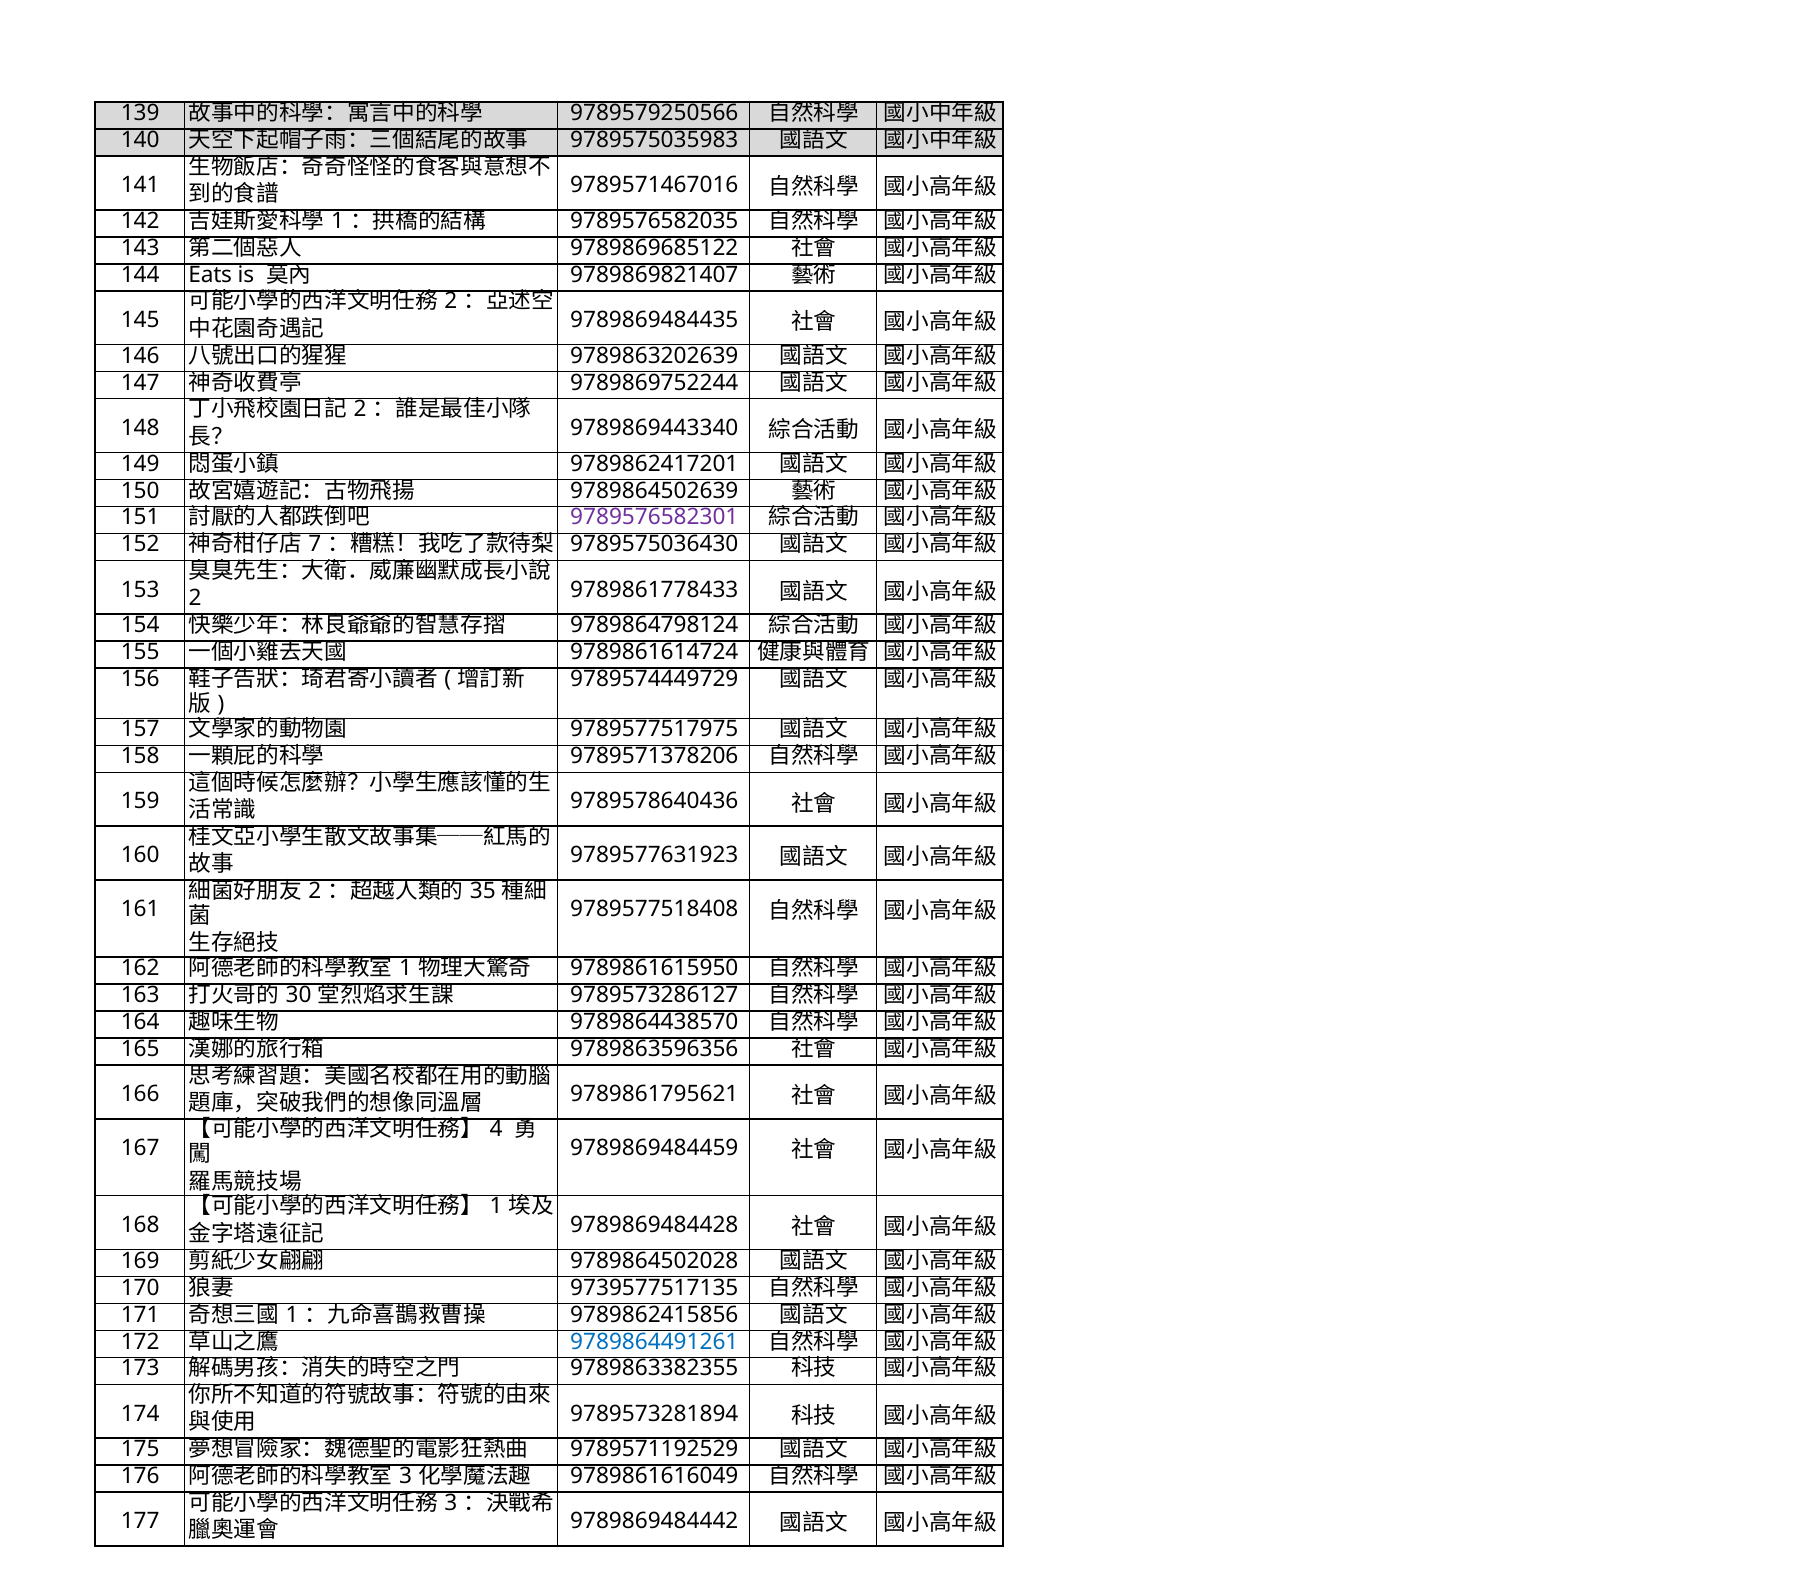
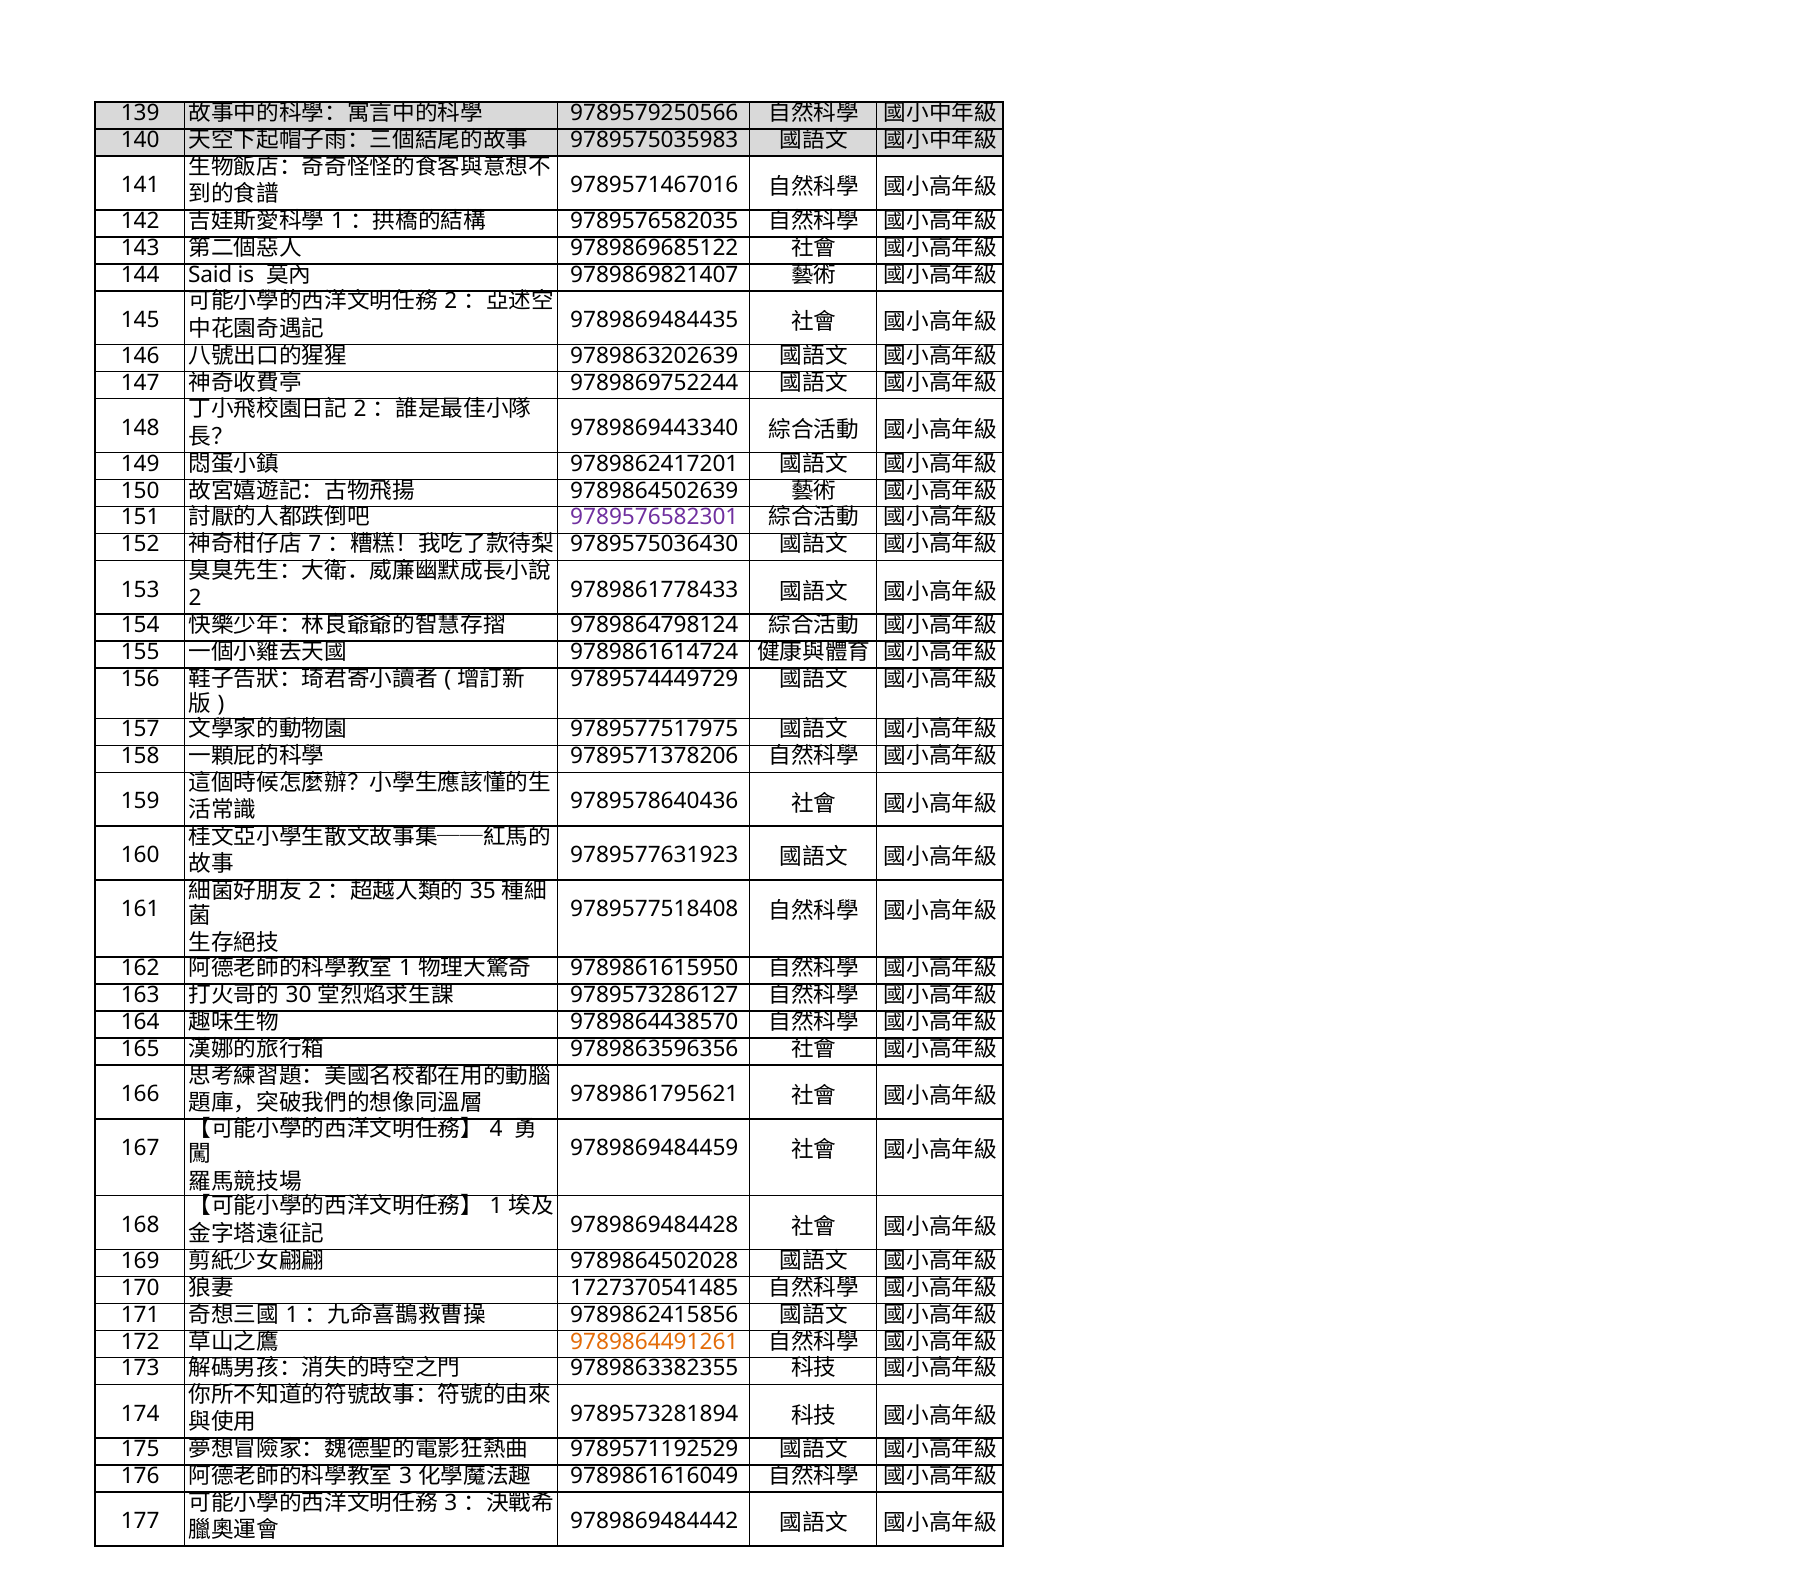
Eats: Eats -> Said (210, 275)
9739577517135: 9739577517135 -> 1727370541485 (654, 1287)
9789864491261 colour: blue -> orange (654, 1341)
